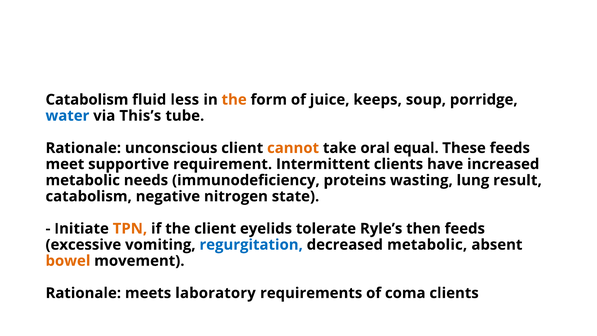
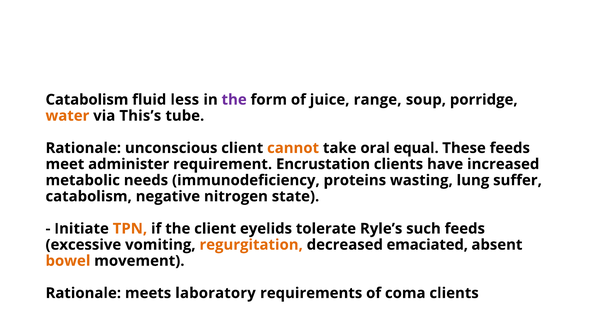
the colour: orange -> purple (234, 100)
keeps: keeps -> range (378, 100)
water colour: blue -> orange (67, 116)
supportive: supportive -> administer (129, 164)
Intermittent: Intermittent -> Encrustation (323, 164)
result: result -> suffer (518, 180)
then: then -> such (423, 229)
regurgitation colour: blue -> orange (251, 245)
decreased metabolic: metabolic -> emaciated (427, 245)
